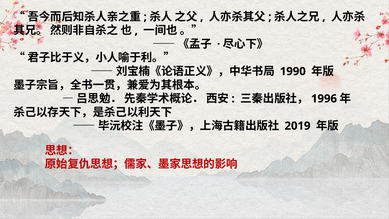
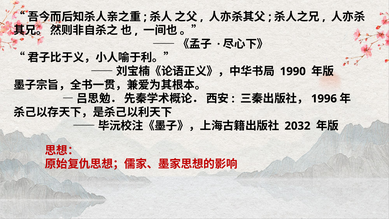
2019: 2019 -> 2032 (297, 126)
